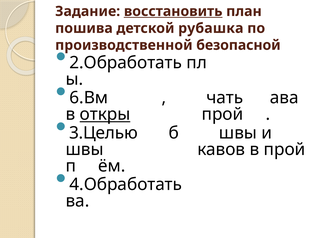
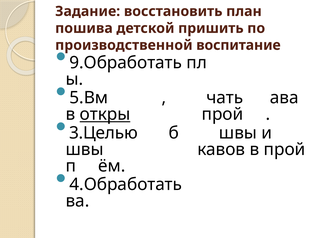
восстановить underline: present -> none (173, 11)
рубашка: рубашка -> пришить (211, 28)
безопасной: безопасной -> воспитание (238, 45)
2.Обработать: 2.Обработать -> 9.Обработать (126, 63)
6.Вм: 6.Вм -> 5.Вм (89, 98)
